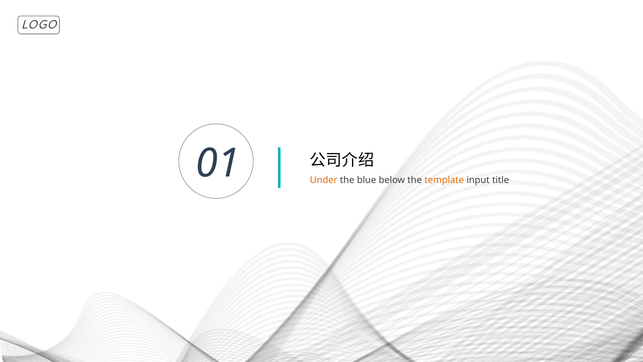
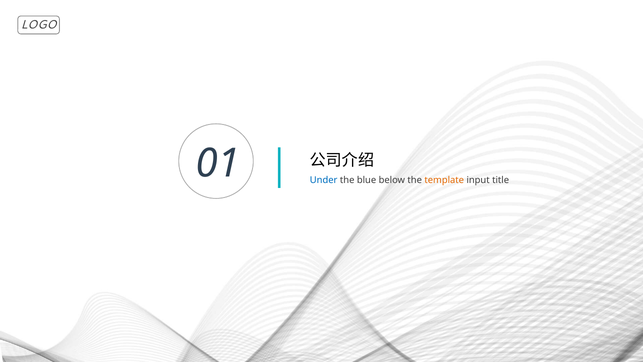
Under colour: orange -> blue (324, 180)
